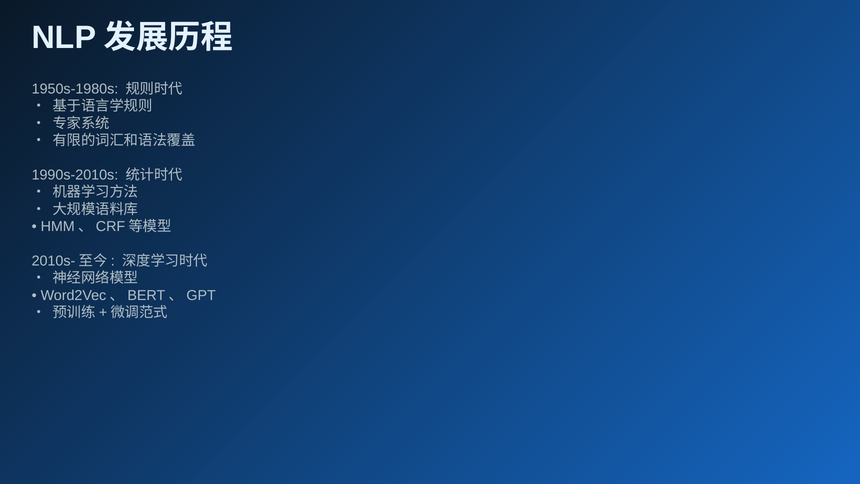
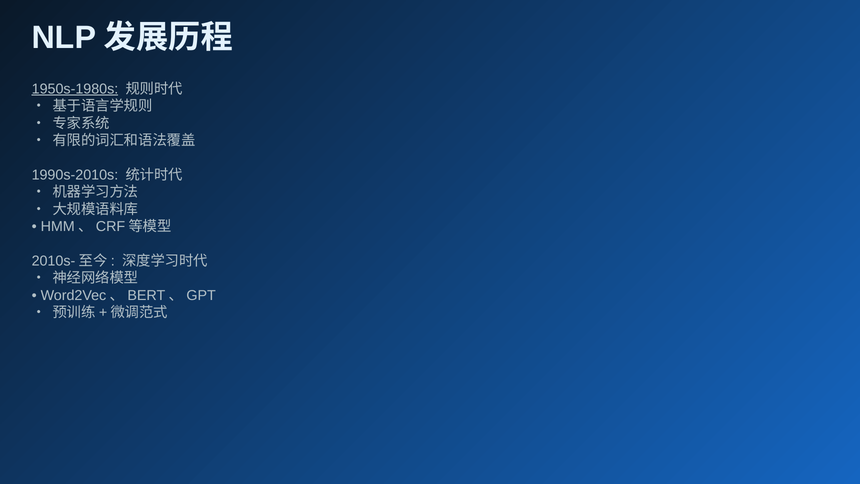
1950s-1980s underline: none -> present (75, 89)
